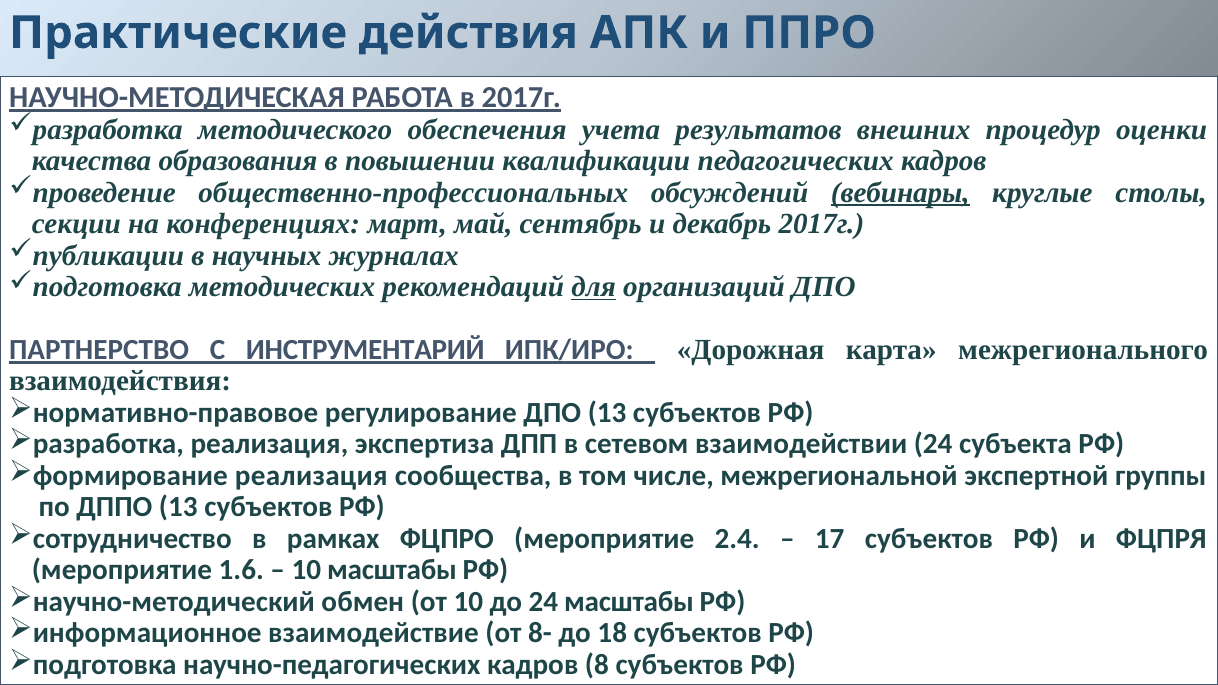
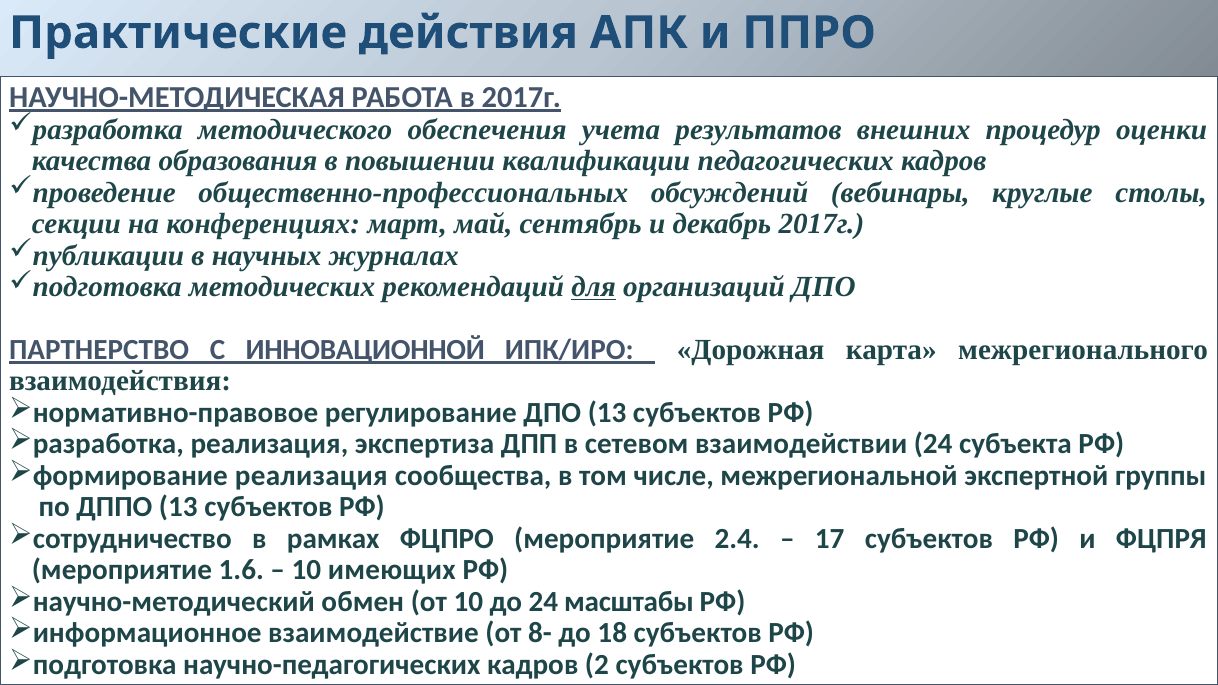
вебинары underline: present -> none (900, 192)
ИНСТРУМЕНТАРИЙ: ИНСТРУМЕНТАРИЙ -> ИННОВАЦИОННОЙ (365, 350)
10 масштабы: масштабы -> имеющих (392, 570)
8: 8 -> 2 (597, 665)
